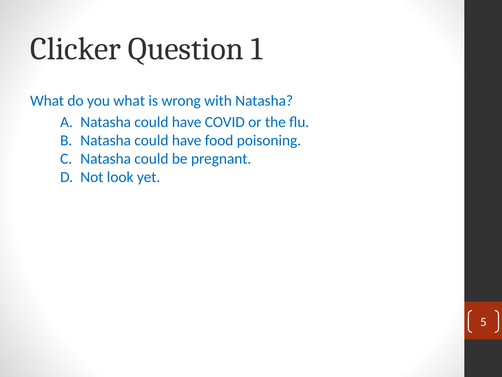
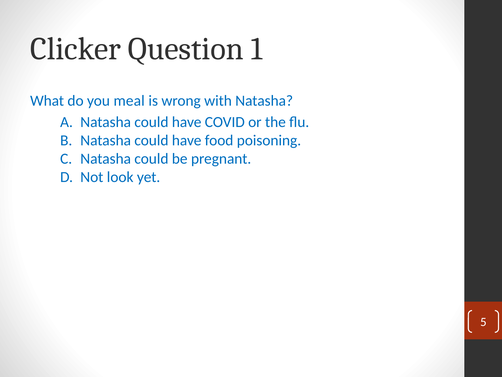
you what: what -> meal (129, 101)
